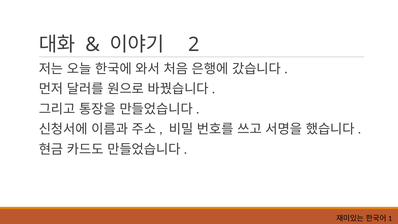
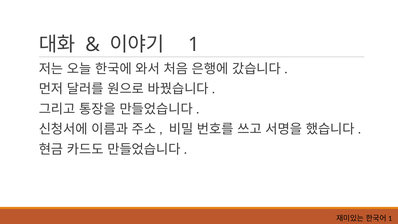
2: 2 -> 1 (194, 45)
